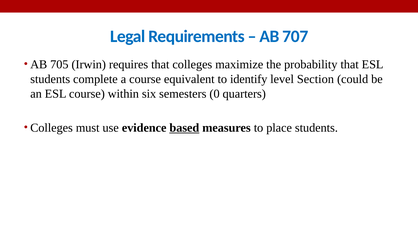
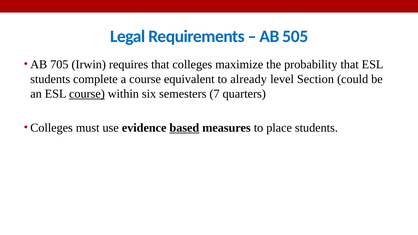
707: 707 -> 505 (295, 36)
identify: identify -> already (249, 79)
course underline: none -> present (87, 94)
0: 0 -> 7 (215, 94)
